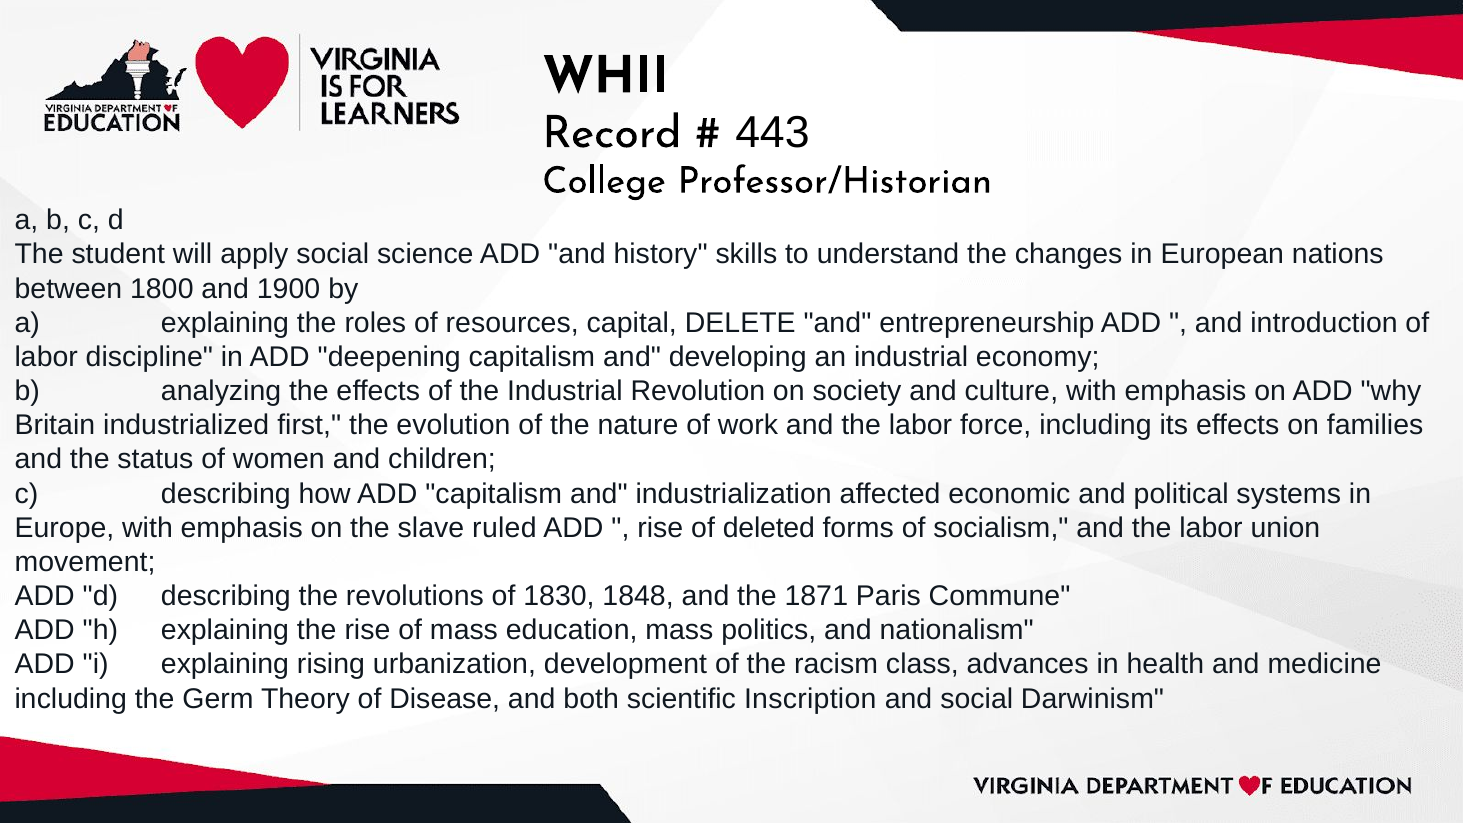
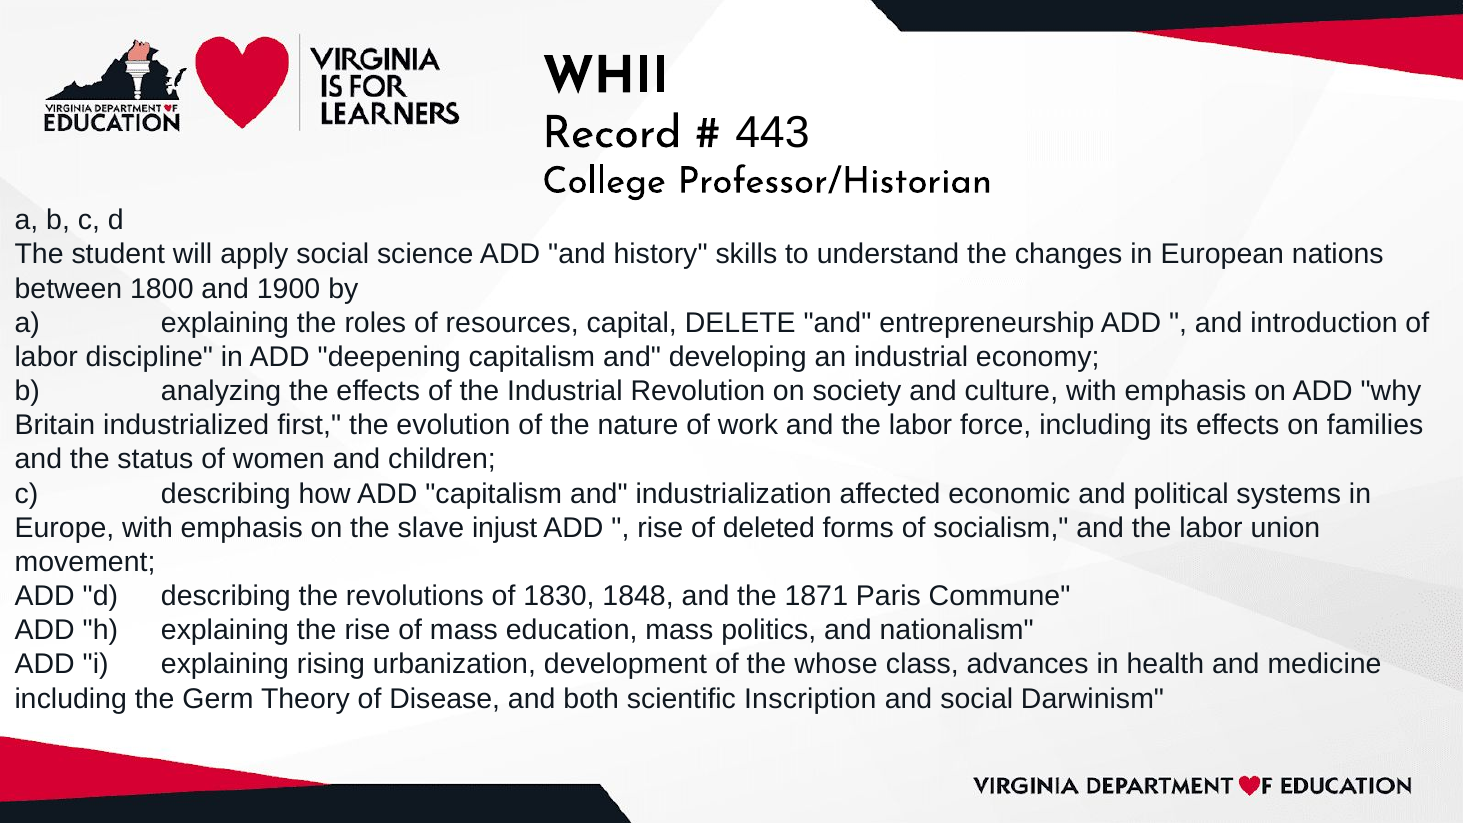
ruled: ruled -> injust (505, 528)
racism: racism -> whose (836, 664)
